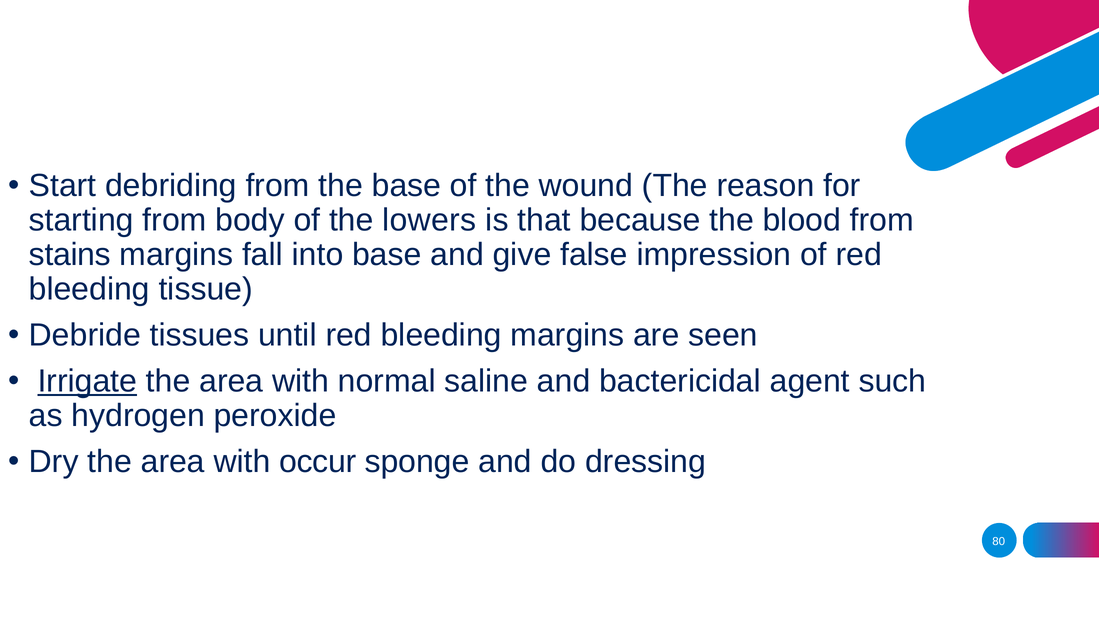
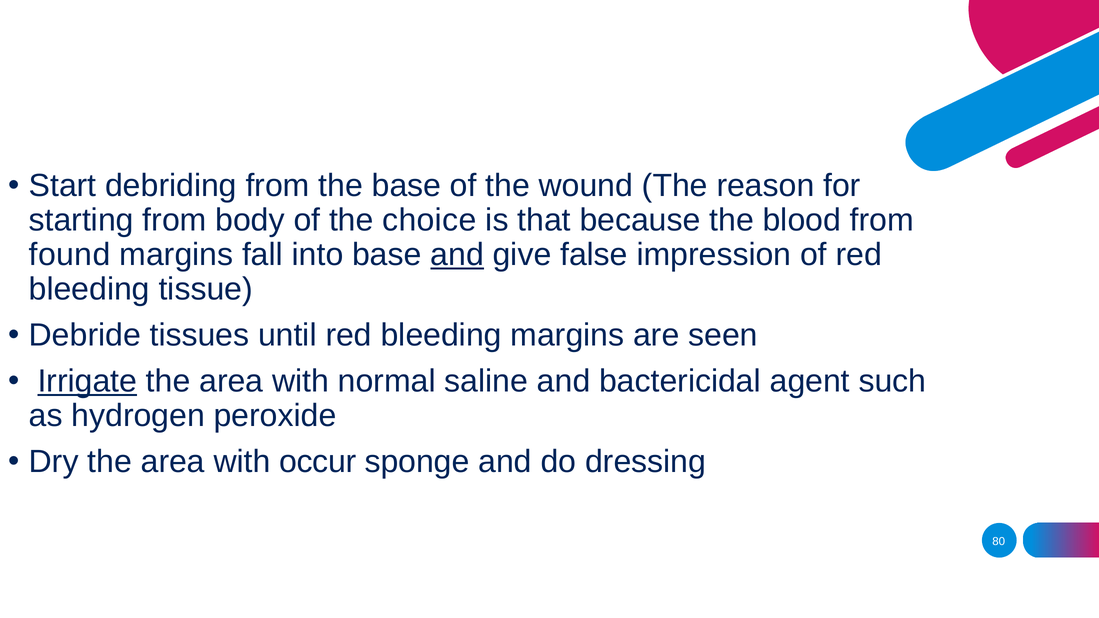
lowers: lowers -> choice (429, 220)
stains: stains -> found (70, 255)
and underline: none -> present (457, 255)
